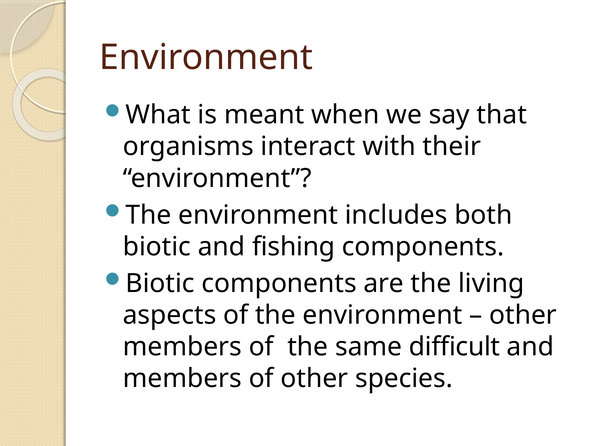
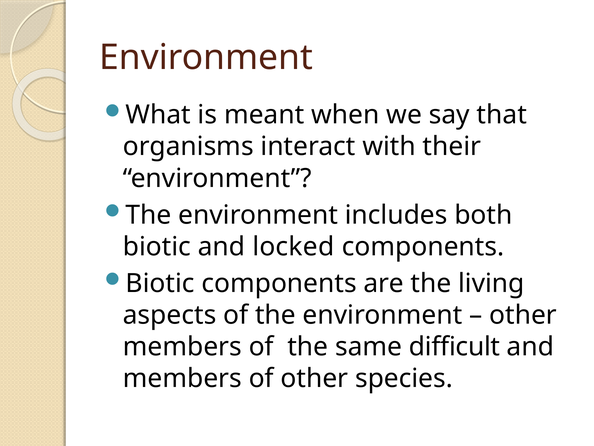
fishing: fishing -> locked (293, 246)
